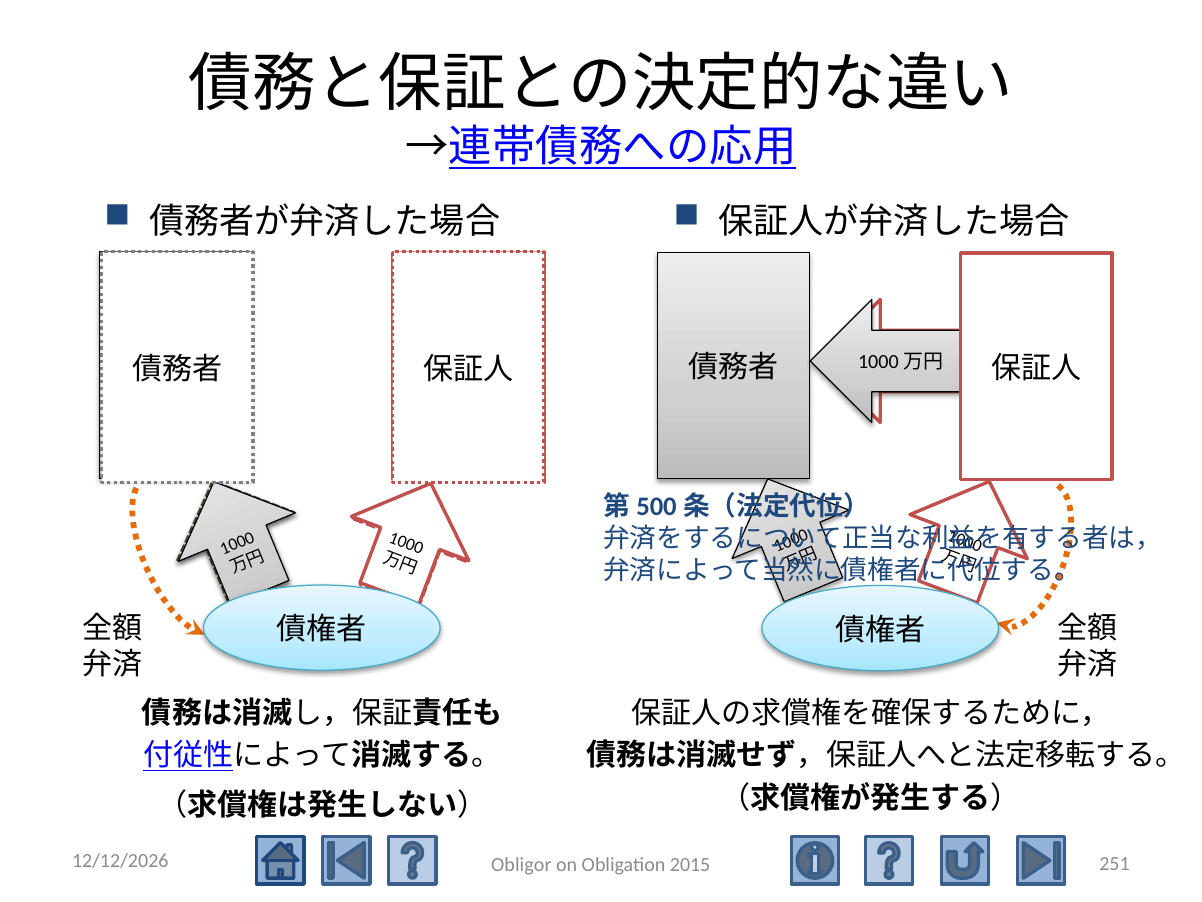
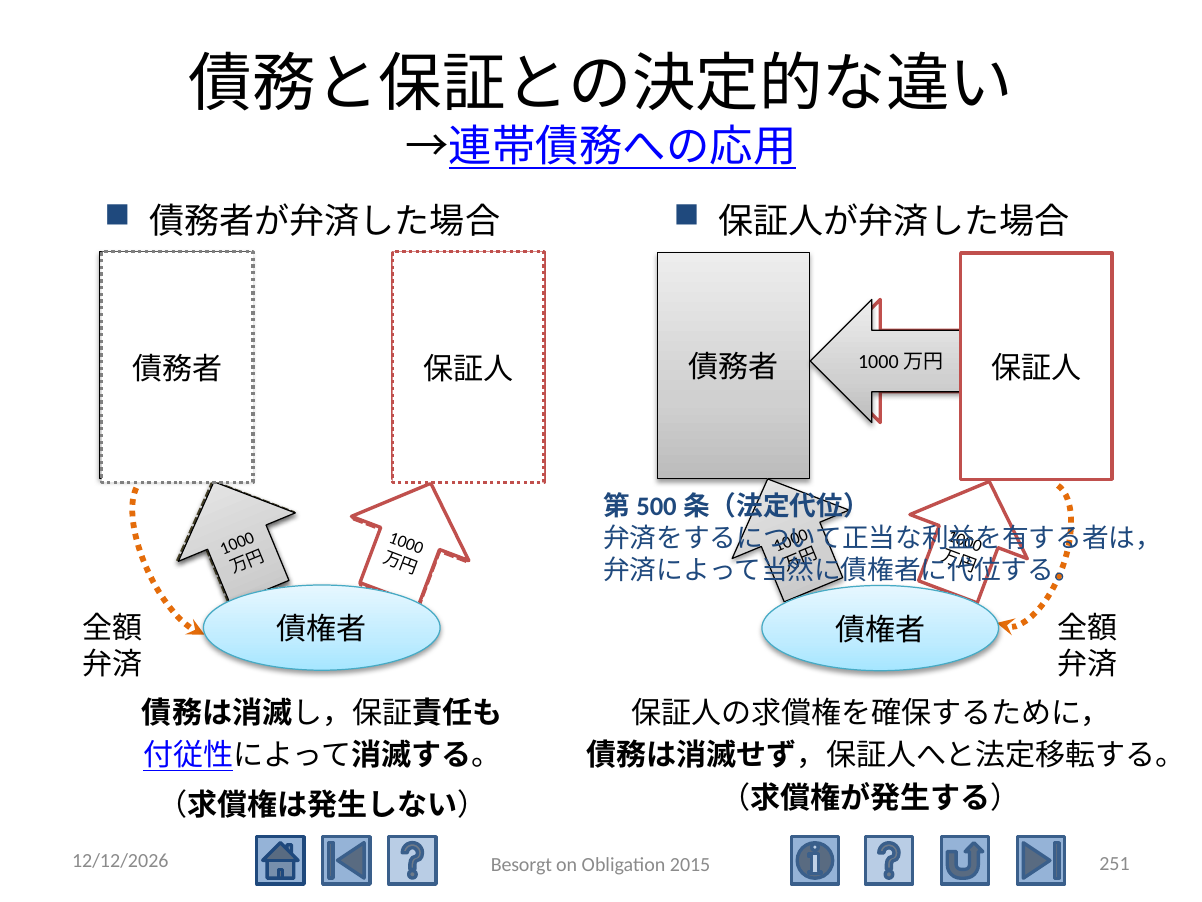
Obligor: Obligor -> Besorgt (521, 864)
